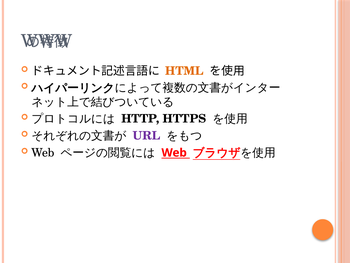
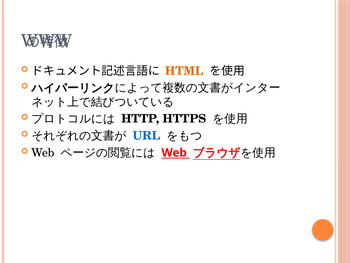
URL colour: purple -> blue (146, 136)
